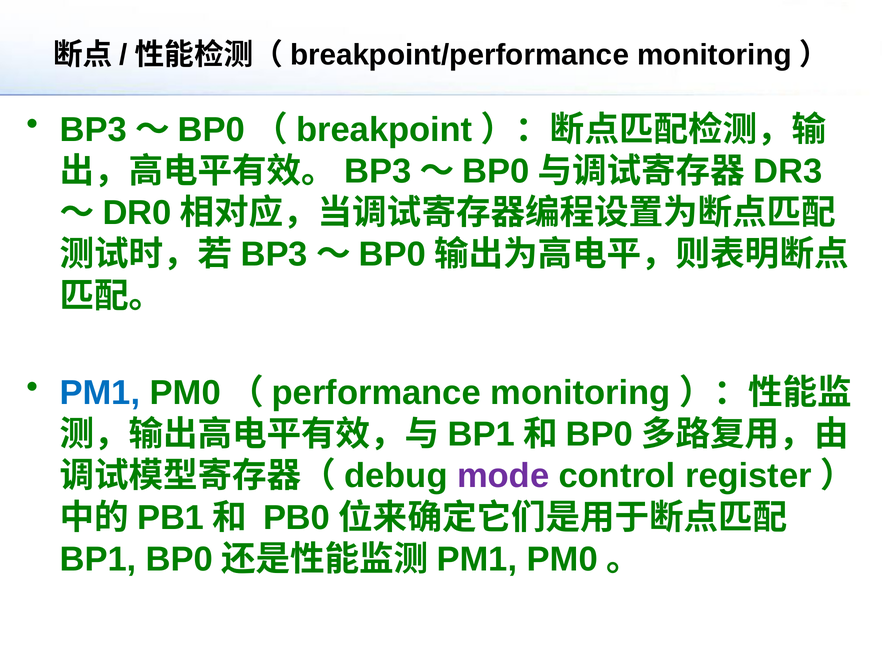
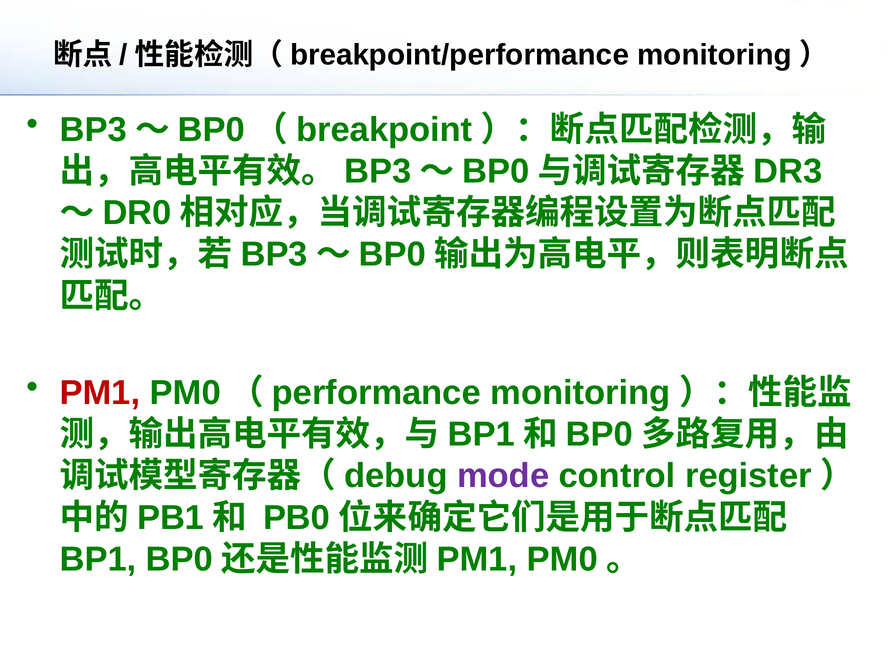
PM1 colour: blue -> red (100, 393)
